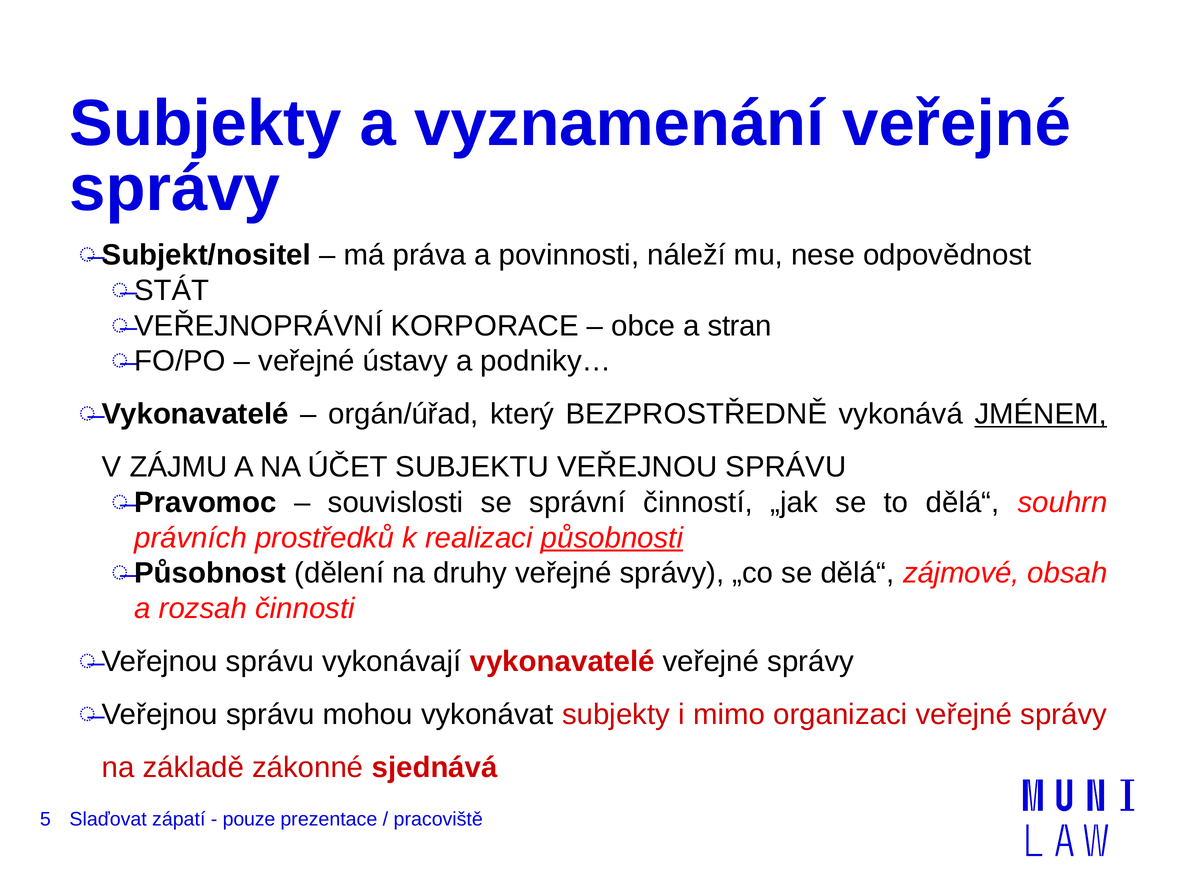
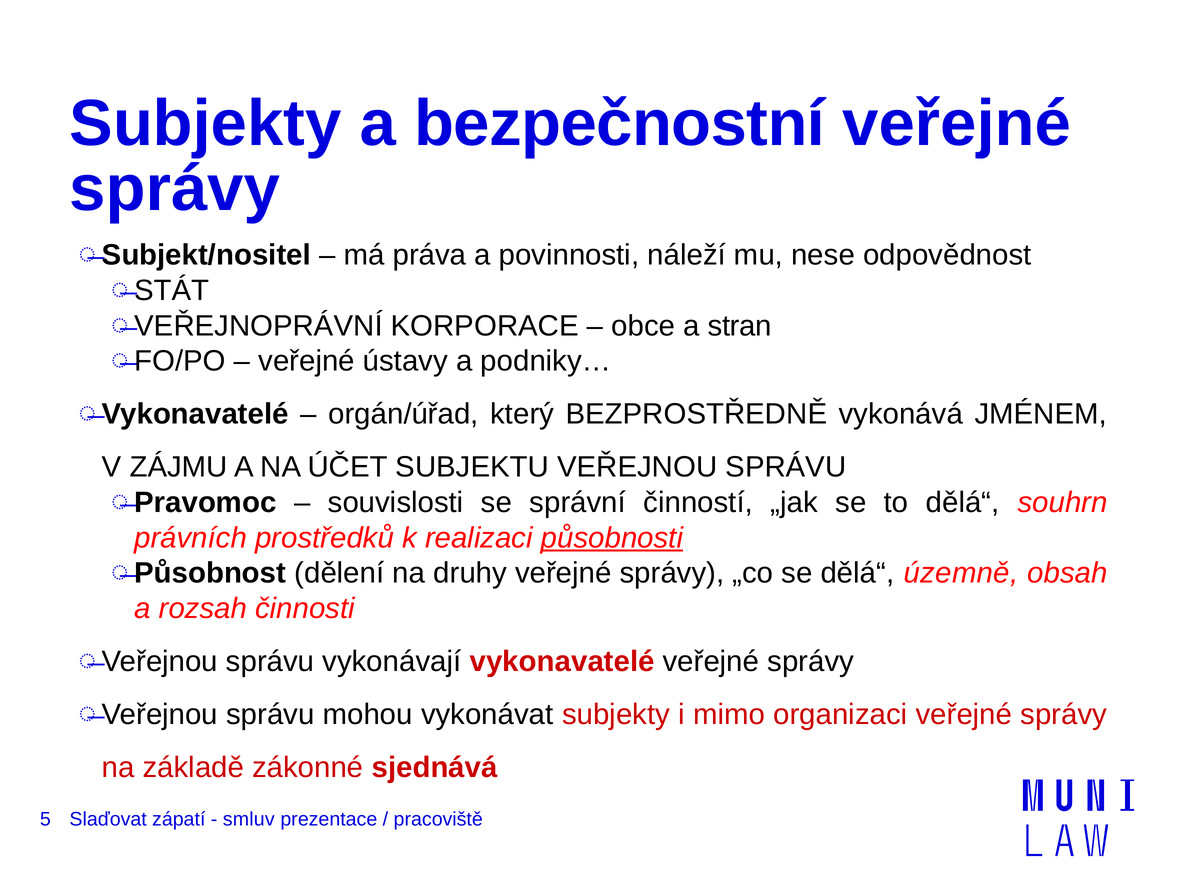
vyznamenání: vyznamenání -> bezpečnostní (620, 123)
JMÉNEM underline: present -> none (1041, 414)
zájmové: zájmové -> územně (961, 573)
pouze: pouze -> smluv (249, 819)
